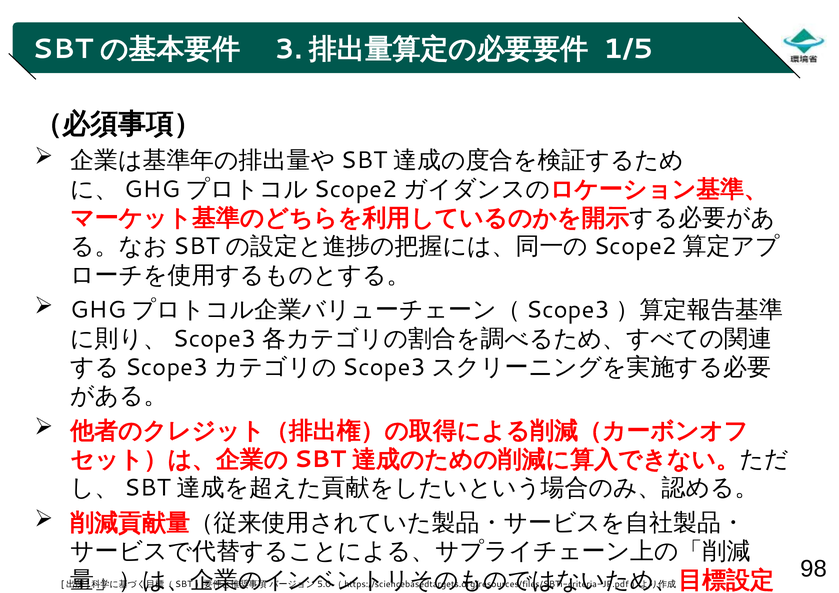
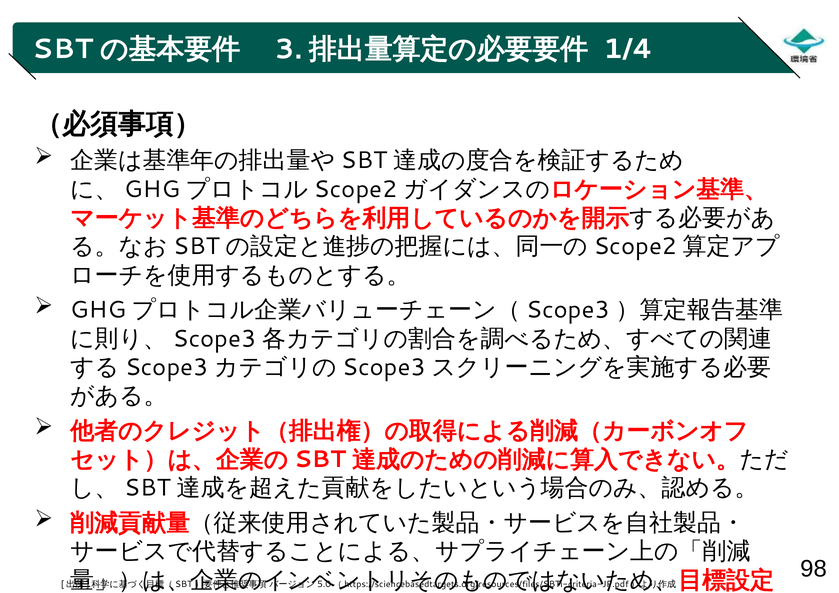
1/5: 1/5 -> 1/4 (628, 49)
